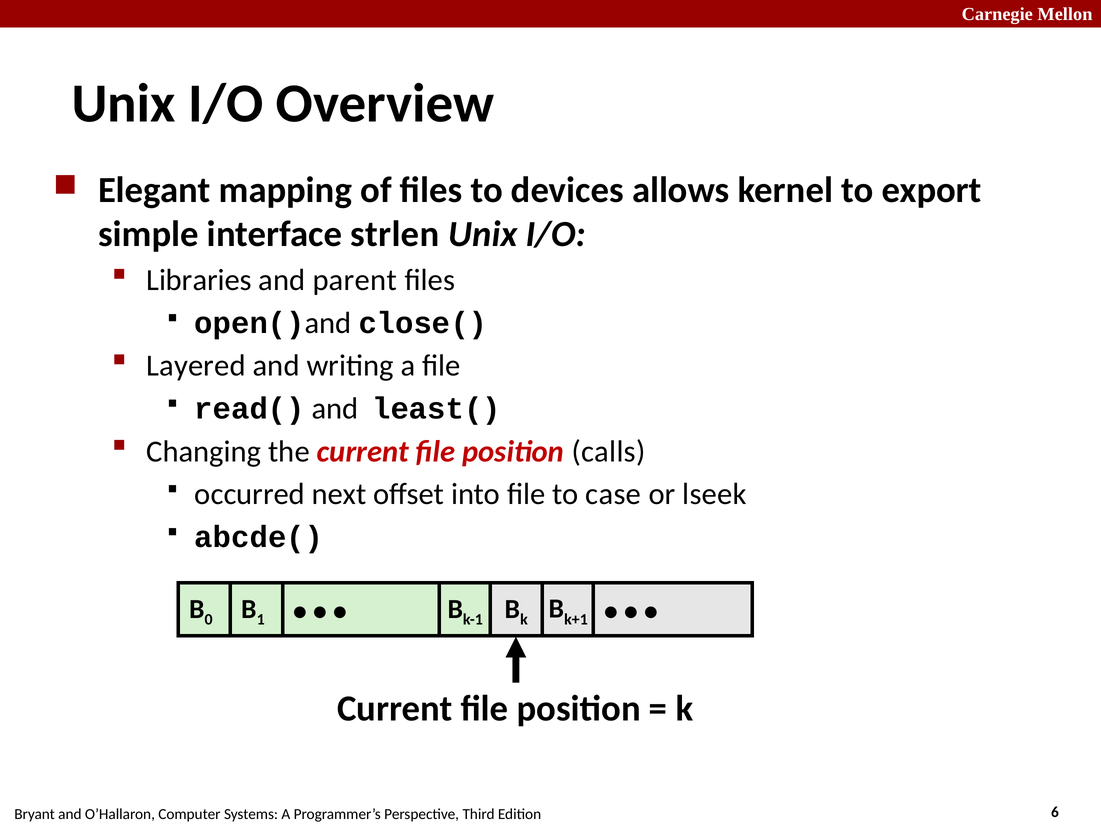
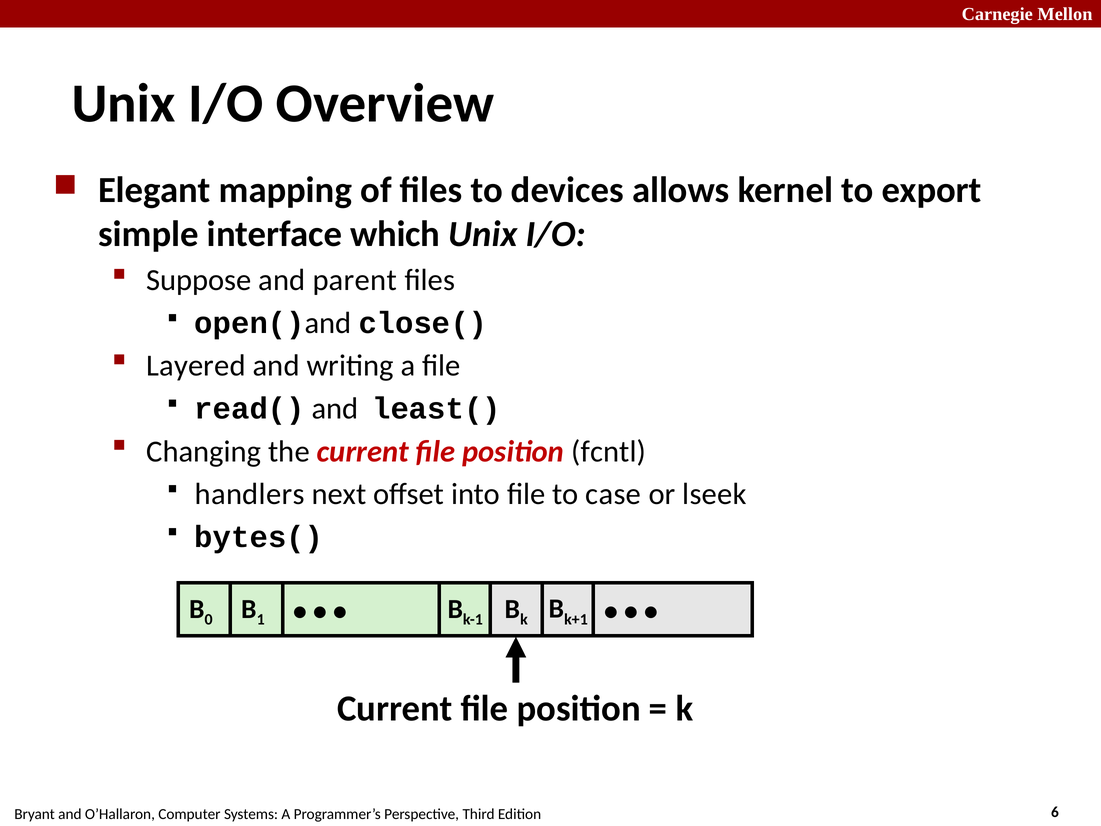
strlen: strlen -> which (395, 234)
Libraries: Libraries -> Suppose (199, 280)
calls: calls -> fcntl (609, 451)
occurred: occurred -> handlers (250, 494)
abcde(: abcde( -> bytes( (259, 537)
